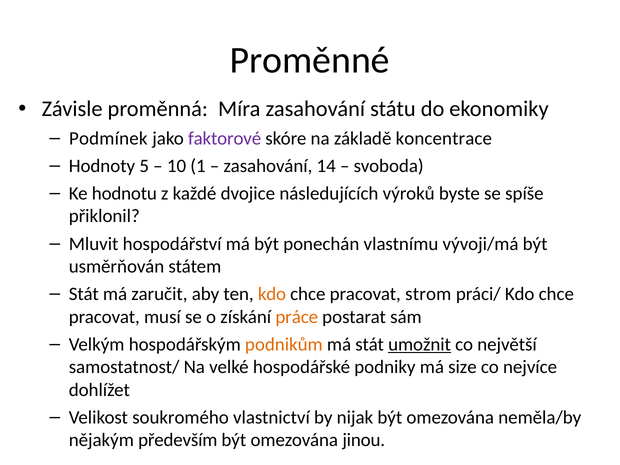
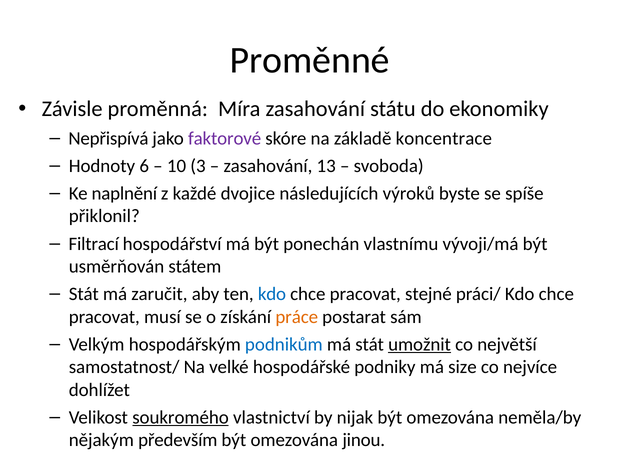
Podmínek: Podmínek -> Nepřispívá (108, 138)
5: 5 -> 6 (144, 166)
1: 1 -> 3 (198, 166)
14: 14 -> 13 (326, 166)
hodnotu: hodnotu -> naplnění (124, 193)
Mluvit: Mluvit -> Filtrací (94, 244)
kdo colour: orange -> blue (272, 294)
strom: strom -> stejné (428, 294)
podnikům colour: orange -> blue (284, 344)
soukromého underline: none -> present (181, 417)
